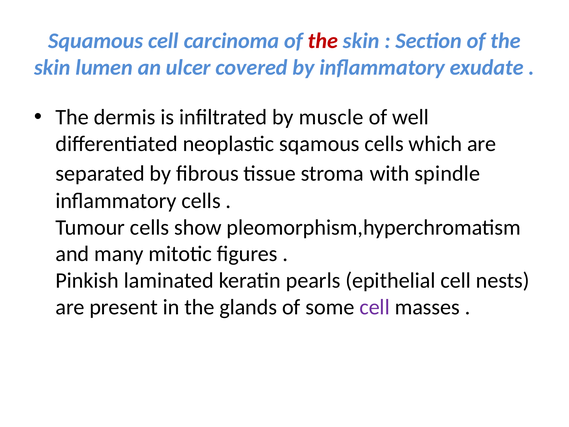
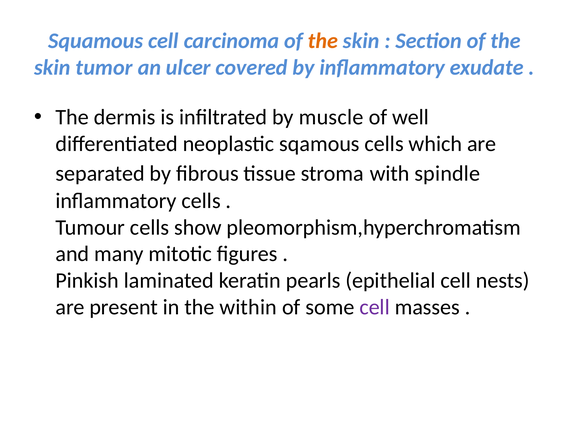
the colour: red -> orange (323, 41)
lumen: lumen -> tumor (104, 67)
glands: glands -> within (248, 307)
